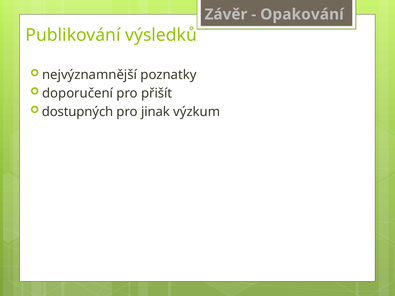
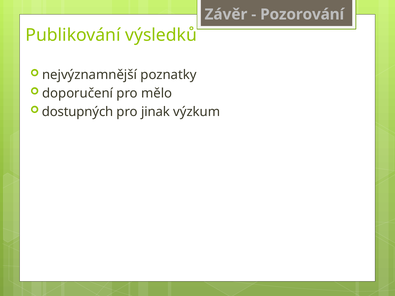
Opakování: Opakování -> Pozorování (302, 14)
přišít: přišít -> mělo (157, 93)
